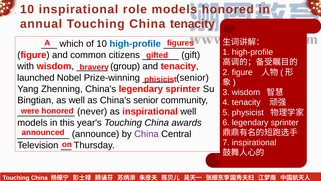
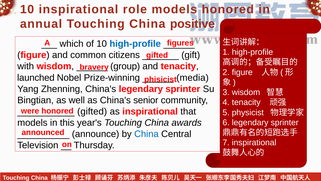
China tenacity: tenacity -> positive (192, 24)
senior: senior -> media (193, 77)
never: never -> gifted (92, 111)
inspirational well: well -> that (188, 111)
China colour: purple -> blue (146, 134)
